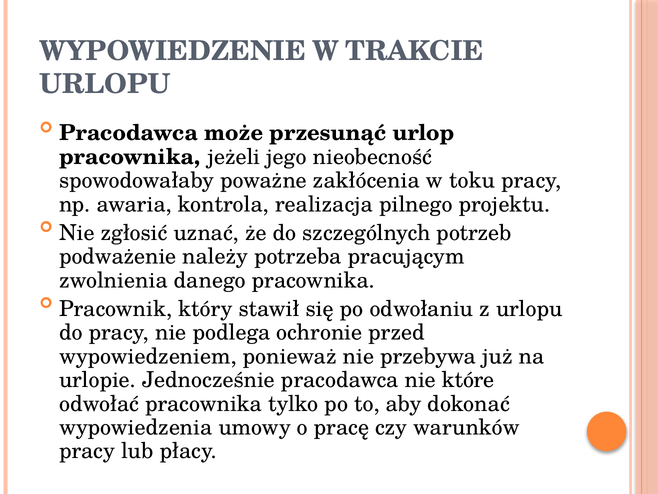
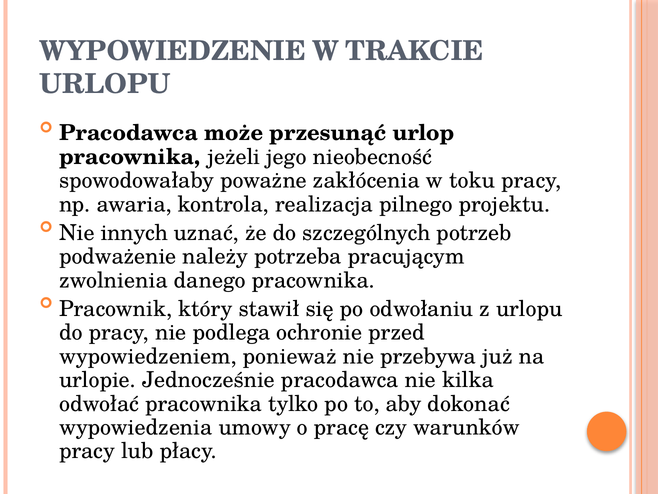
zgłosić: zgłosić -> innych (134, 233)
które: które -> kilka (468, 380)
